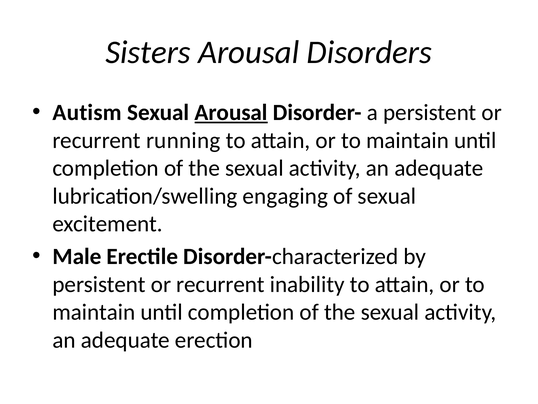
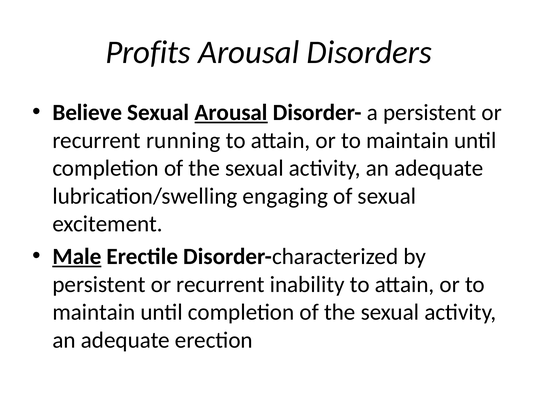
Sisters: Sisters -> Profits (148, 52)
Autism: Autism -> Believe (87, 112)
Male underline: none -> present (77, 256)
